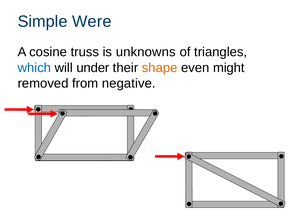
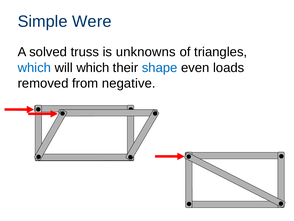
cosine: cosine -> solved (48, 52)
will under: under -> which (93, 68)
shape colour: orange -> blue (160, 68)
might: might -> loads (229, 68)
